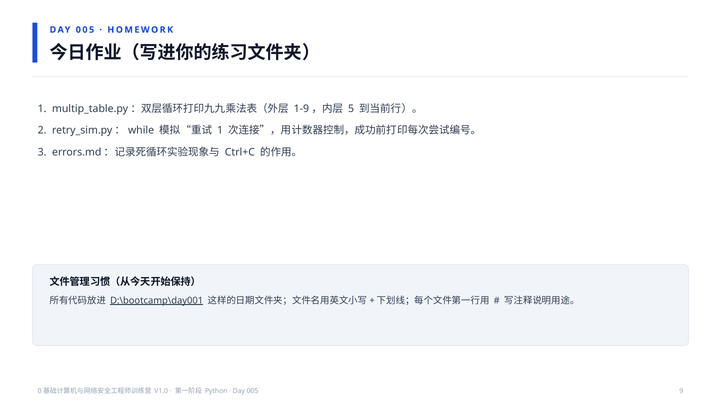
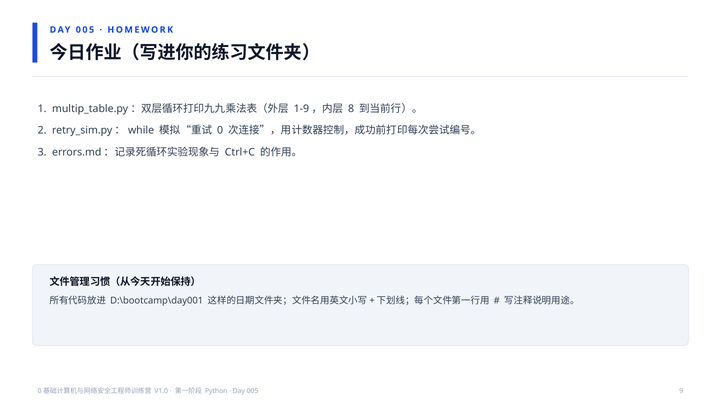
5: 5 -> 8 (351, 109)
1: 1 -> 0 (220, 131)
D:\bootcamp\day001 underline: present -> none (157, 301)
